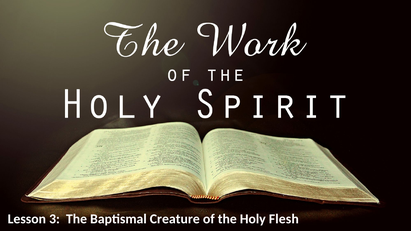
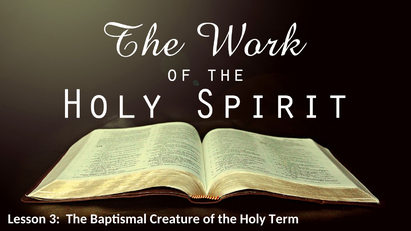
Flesh: Flesh -> Term (284, 219)
